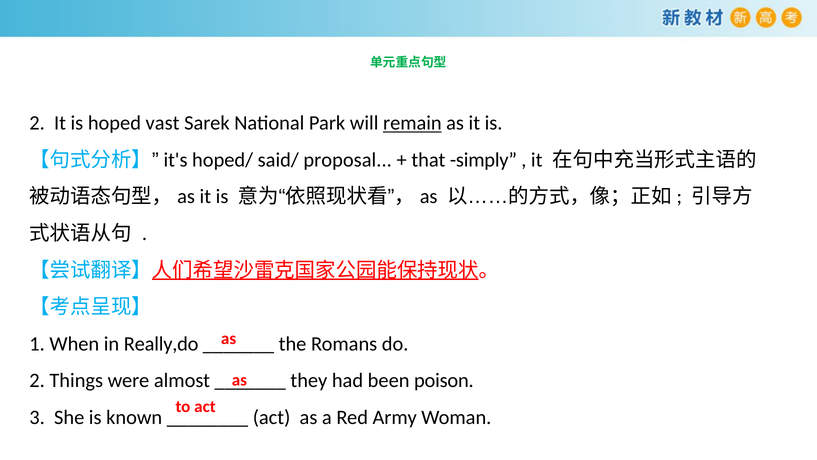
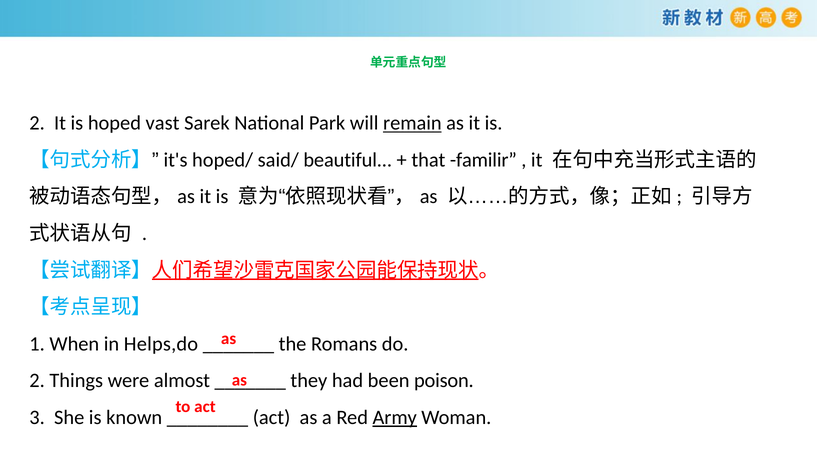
proposal: proposal -> beautiful (348, 160)
simply: simply -> familir (483, 160)
Really,do: Really,do -> Helps,do (161, 344)
Army underline: none -> present (395, 417)
